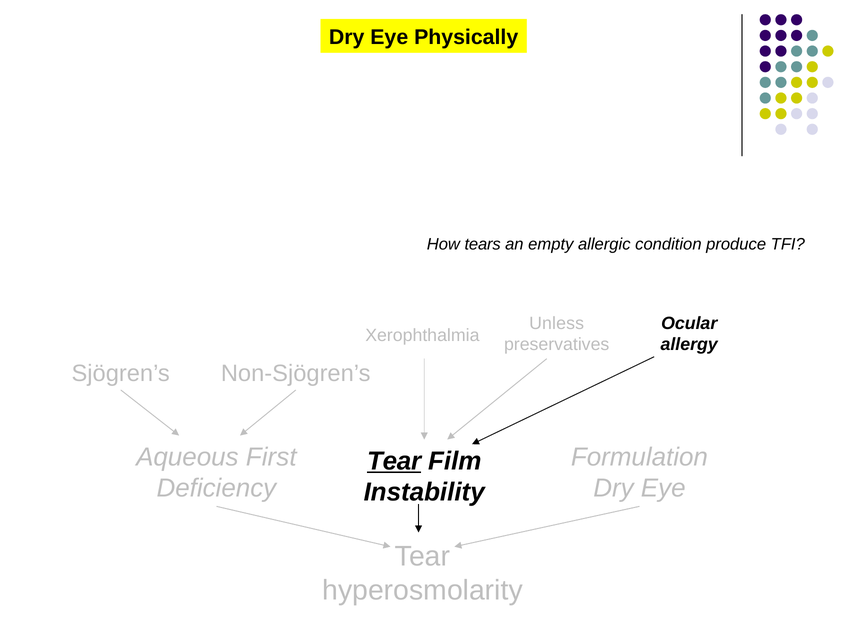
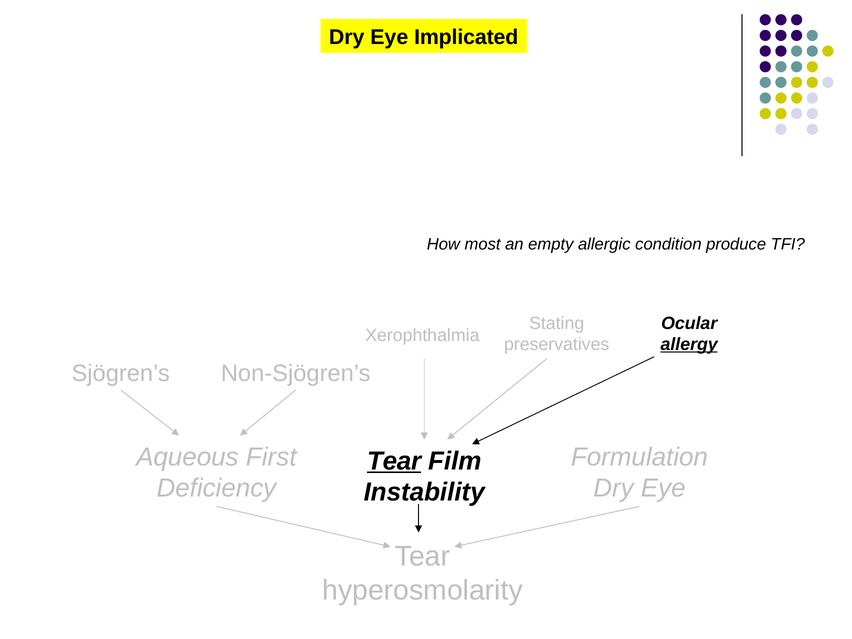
Physically: Physically -> Implicated (466, 37)
tears: tears -> most (483, 244)
Unless: Unless -> Stating (557, 323)
allergy underline: none -> present (689, 345)
